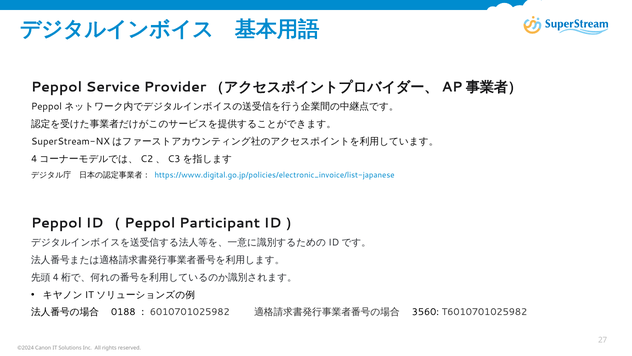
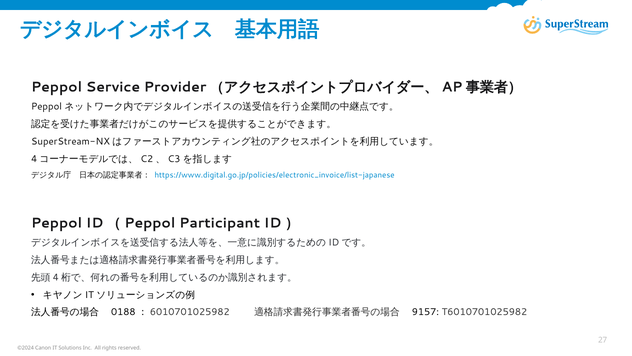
3560: 3560 -> 9157 (425, 312)
